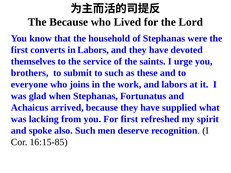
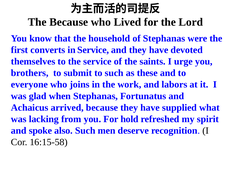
in Labors: Labors -> Service (93, 50)
For first: first -> hold (130, 119)
16:15-85: 16:15-85 -> 16:15-58 (49, 142)
